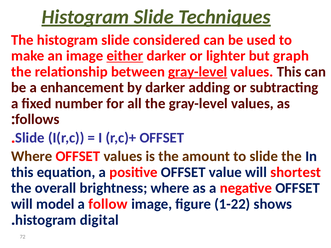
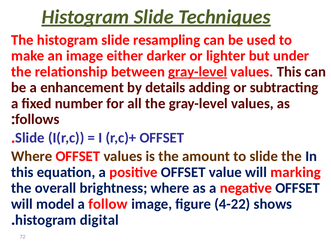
considered: considered -> resampling (167, 40)
either underline: present -> none (125, 56)
graph: graph -> under (291, 56)
by darker: darker -> details (165, 88)
shortest: shortest -> marking (296, 172)
1-22: 1-22 -> 4-22 (232, 204)
